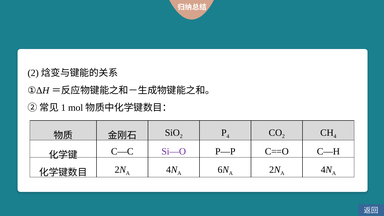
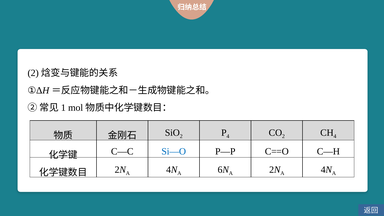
Si—O colour: purple -> blue (174, 152)
